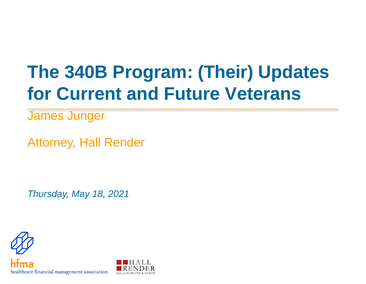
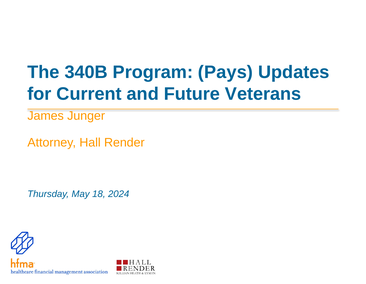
Their: Their -> Pays (225, 72)
2021: 2021 -> 2024 (119, 194)
